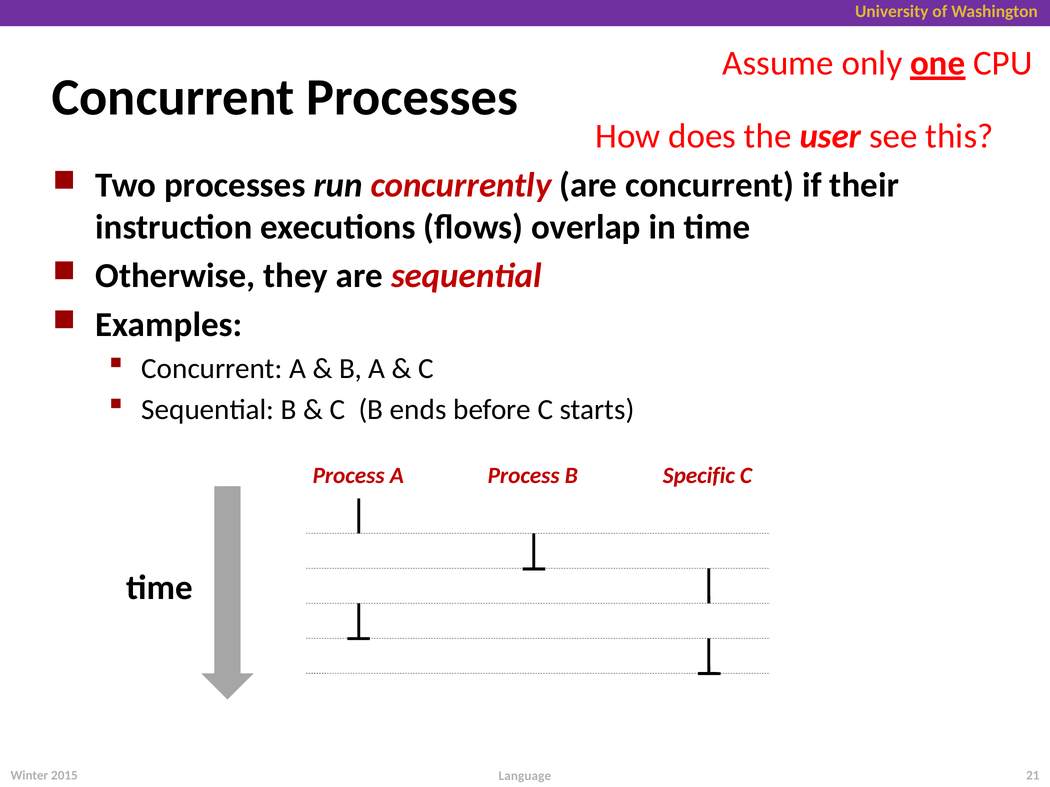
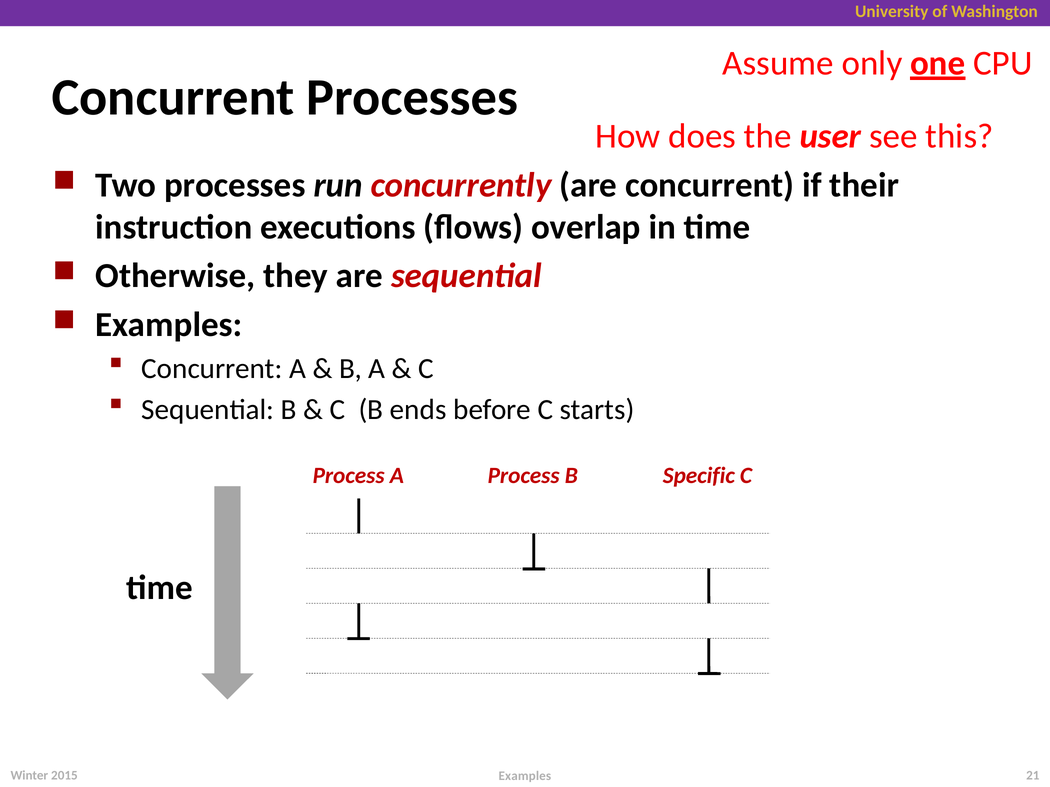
Language: Language -> Examples (525, 776)
